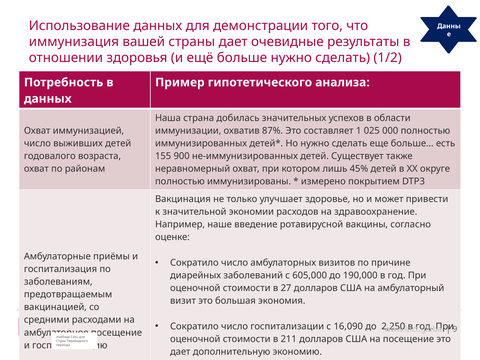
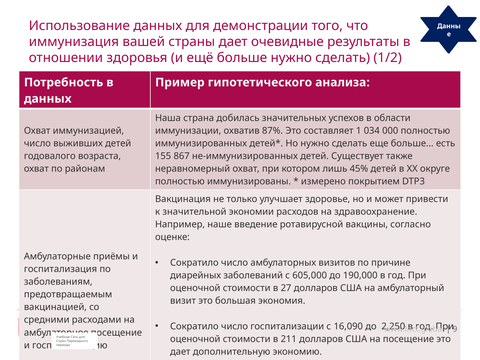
025: 025 -> 034 (372, 131)
900: 900 -> 867 (182, 156)
